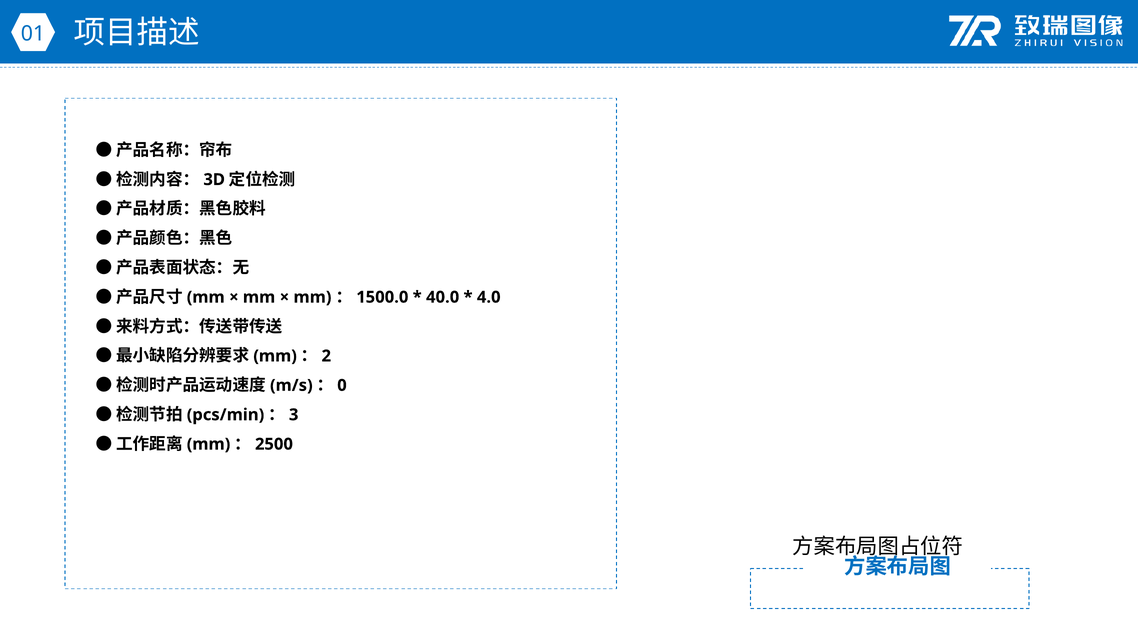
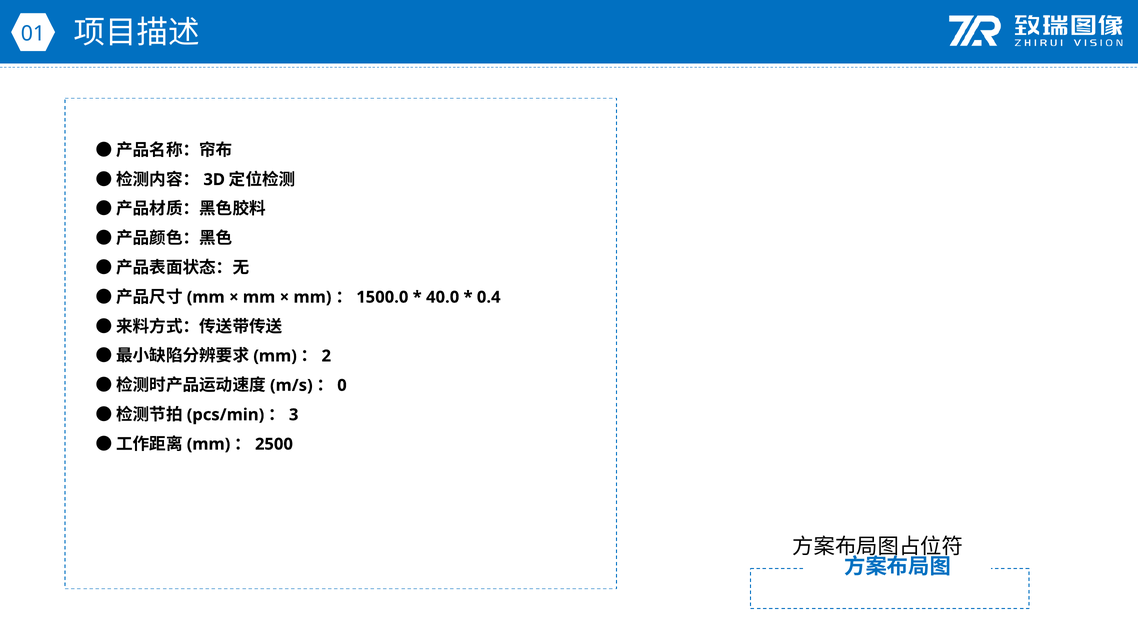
4.0: 4.0 -> 0.4 (489, 297)
